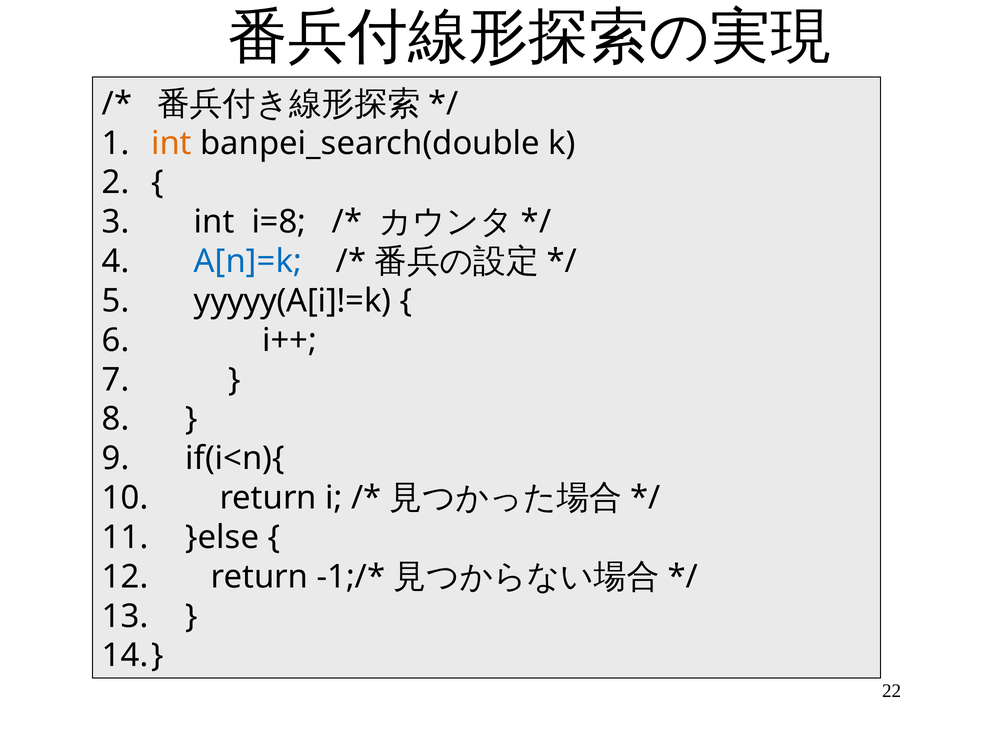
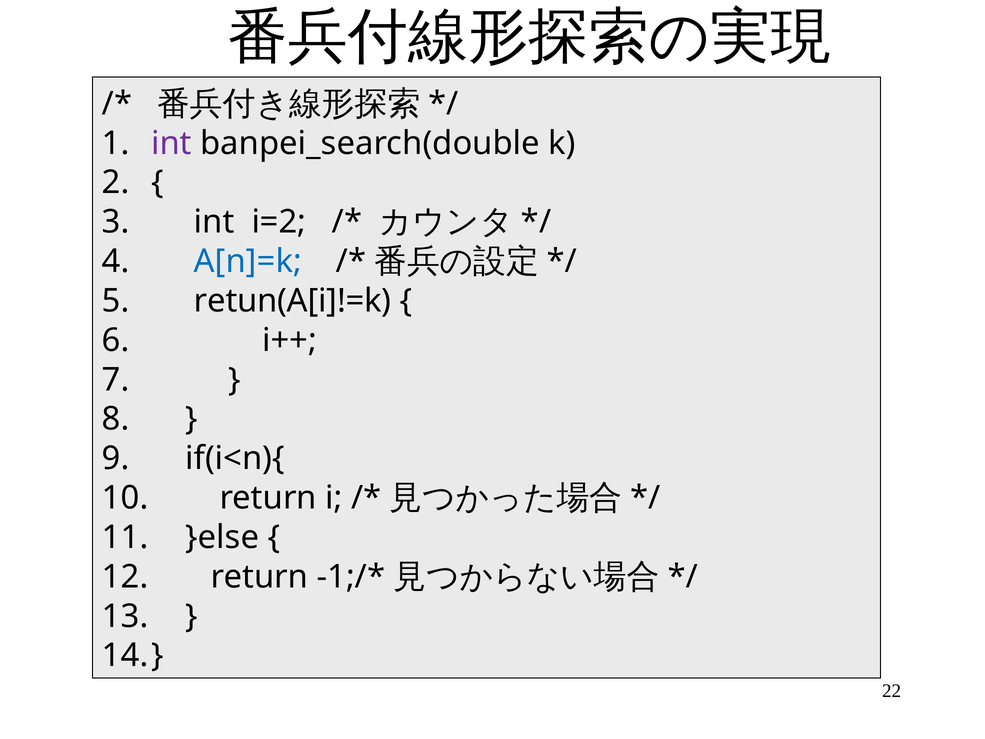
int colour: orange -> purple (172, 143)
i=8: i=8 -> i=2 (279, 222)
yyyyy(A[i]!=k: yyyyy(A[i]!=k -> retun(A[i]!=k (293, 301)
